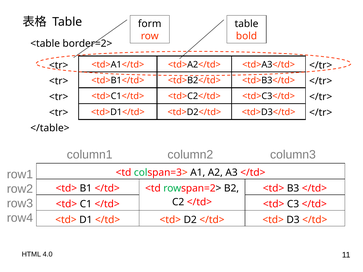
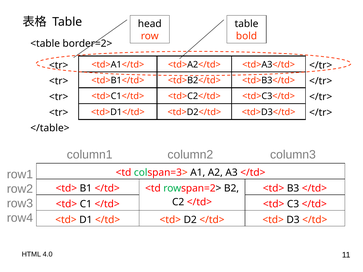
form: form -> head (150, 24)
